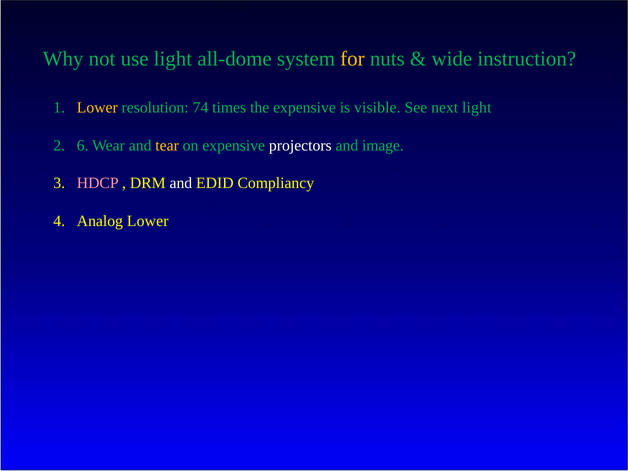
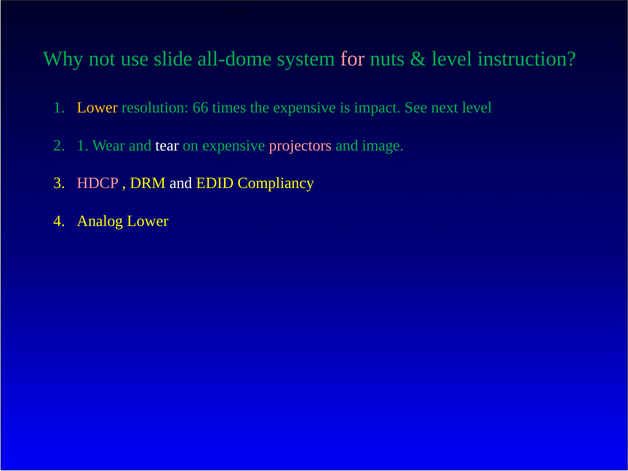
use light: light -> slide (173, 59)
for colour: yellow -> pink (352, 59)
wide: wide -> level (452, 59)
74: 74 -> 66 (201, 108)
visible: visible -> impact (377, 108)
next light: light -> level (477, 108)
2 6: 6 -> 1 (83, 145)
tear colour: yellow -> white (167, 145)
projectors colour: white -> pink (300, 145)
